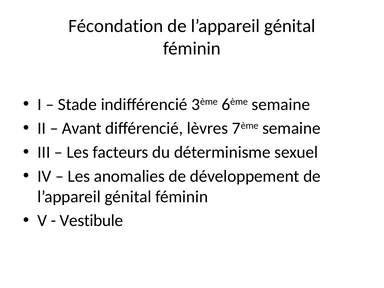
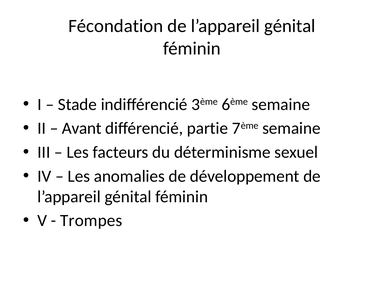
lèvres: lèvres -> partie (208, 128)
Vestibule: Vestibule -> Trompes (91, 221)
